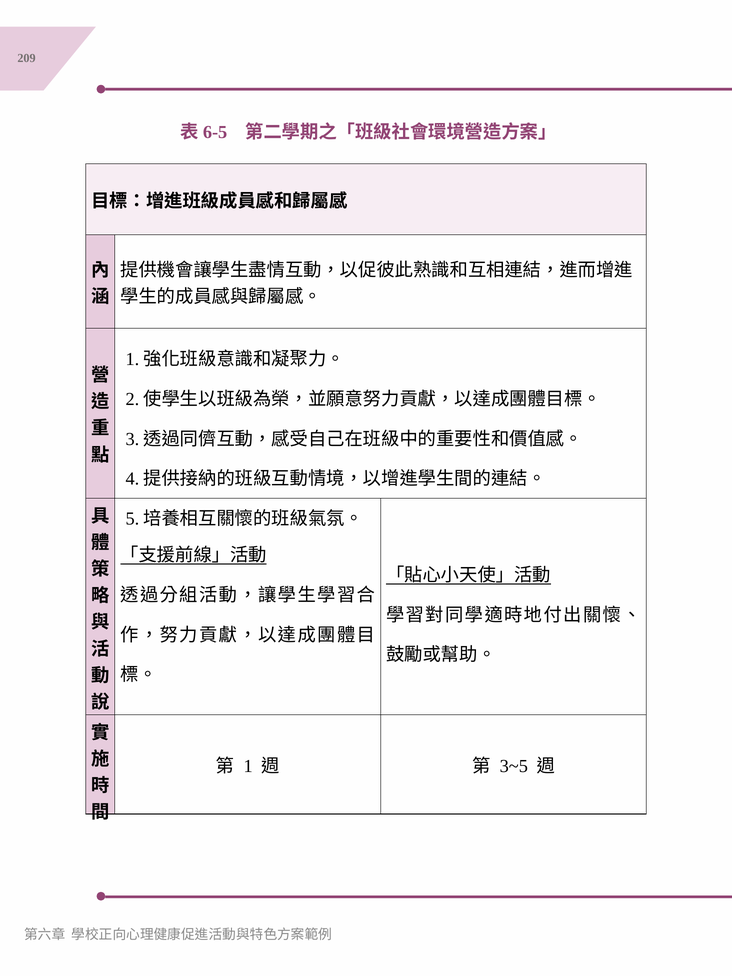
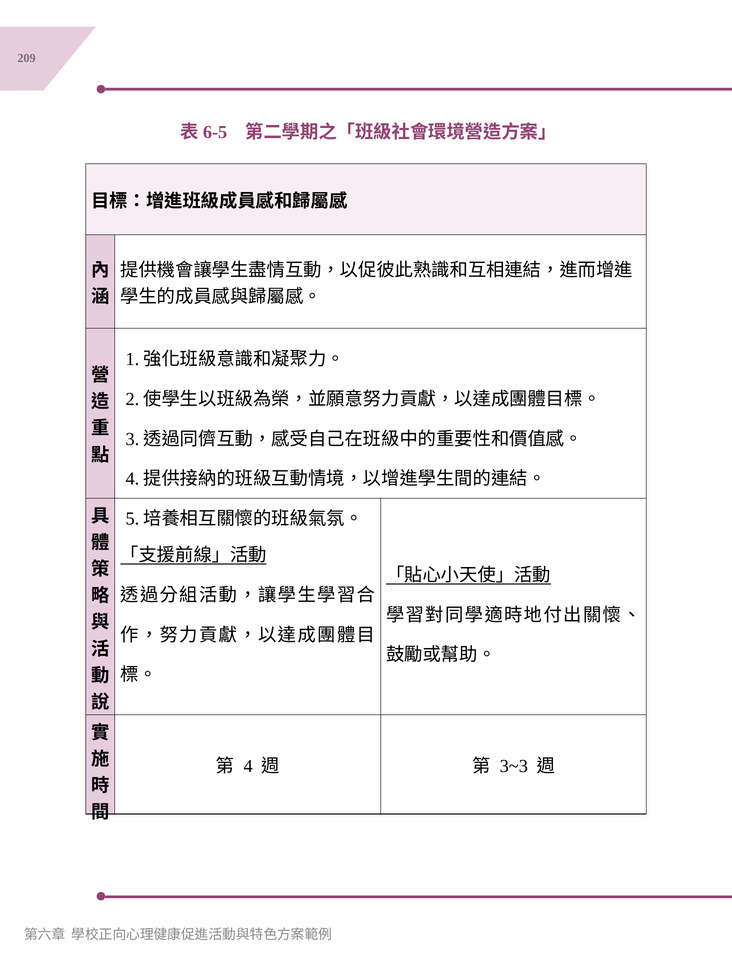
1: 1 -> 4 (248, 766)
3~5: 3~5 -> 3~3 (514, 766)
